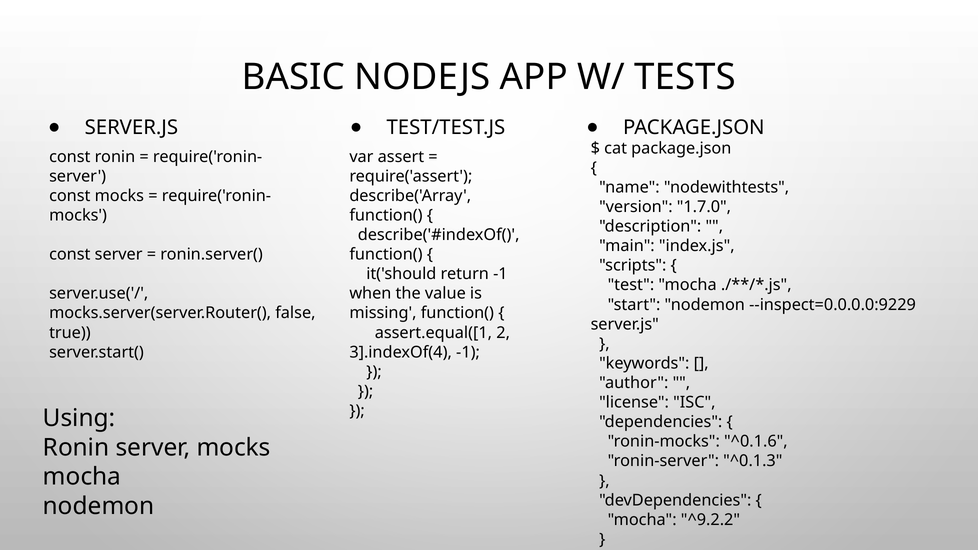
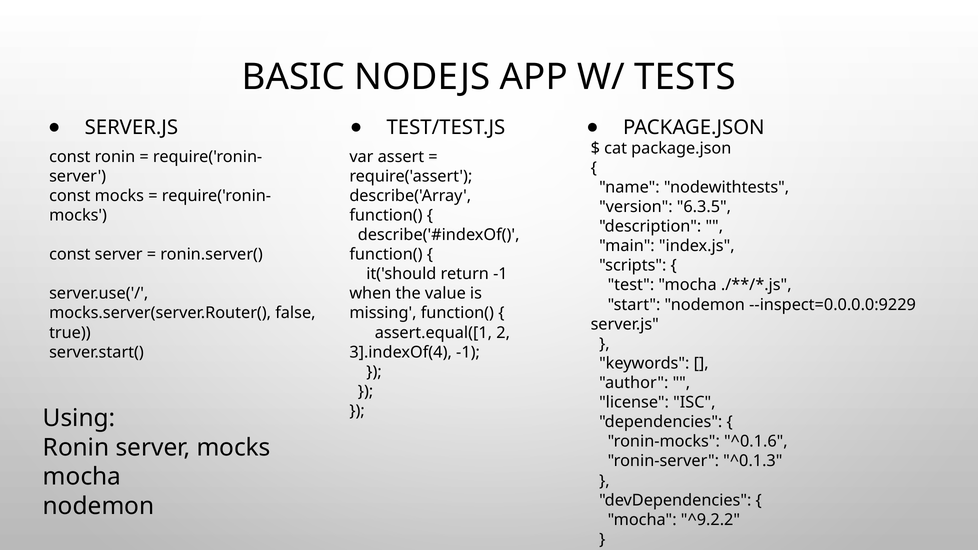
1.7.0: 1.7.0 -> 6.3.5 (704, 207)
